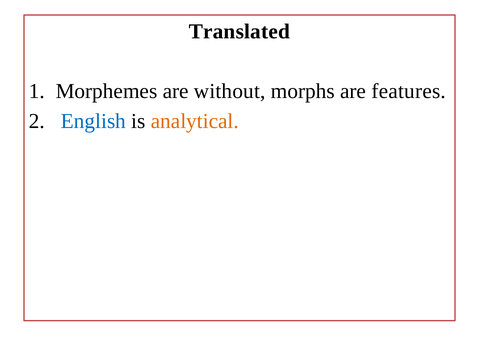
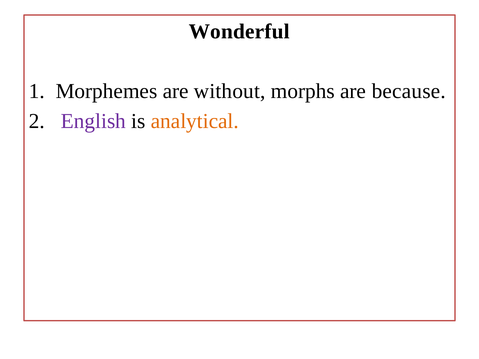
Translated: Translated -> Wonderful (239, 32)
features: features -> because (409, 91)
English colour: blue -> purple (93, 121)
